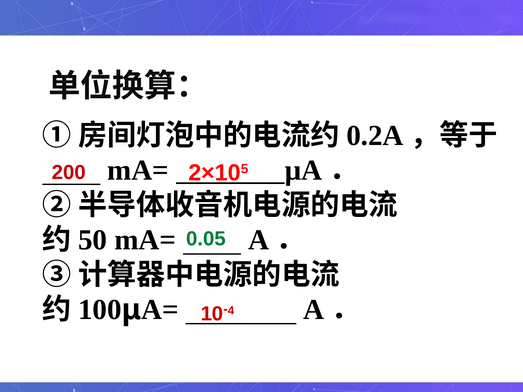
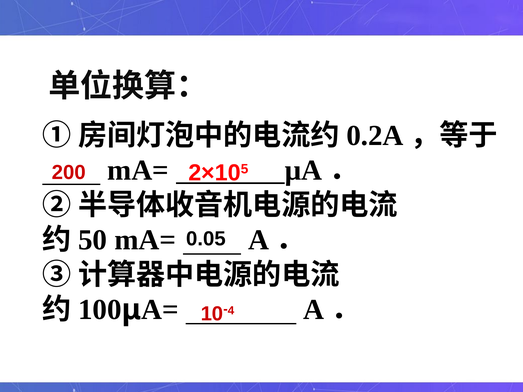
0.05 colour: green -> black (206, 239)
